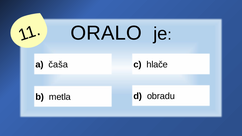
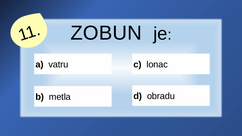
ORALO: ORALO -> ZOBUN (106, 33)
čaša: čaša -> vatru (58, 65)
hlače: hlače -> lonac (157, 65)
